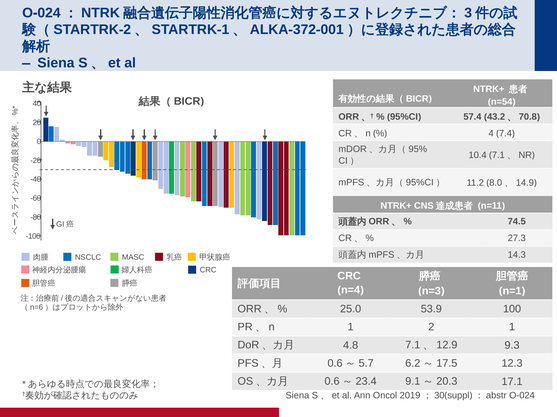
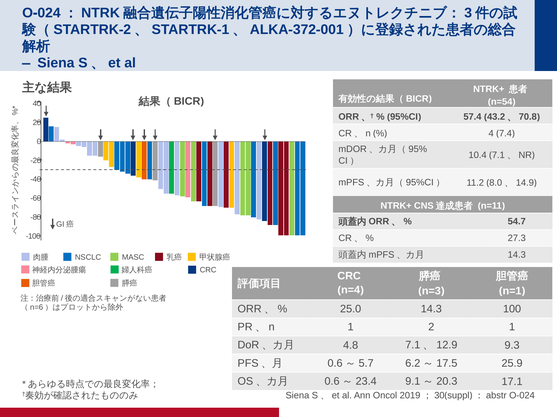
74.5: 74.5 -> 54.7 (517, 222)
25.0 53.9: 53.9 -> 14.3 (431, 310)
12.3: 12.3 -> 25.9 (512, 364)
